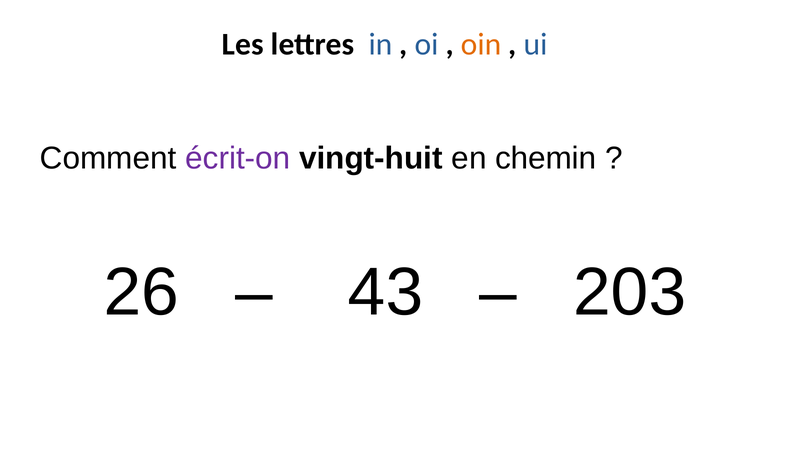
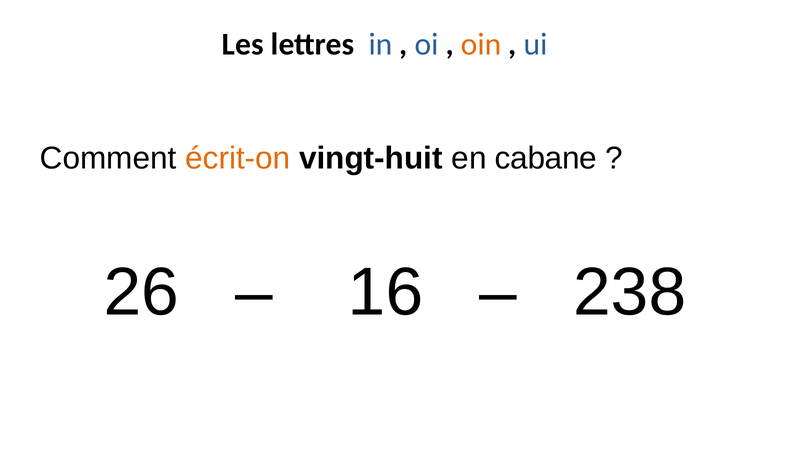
écrit-on colour: purple -> orange (238, 158)
chemin: chemin -> cabane (546, 158)
43: 43 -> 16 (386, 292)
203: 203 -> 238 (630, 292)
